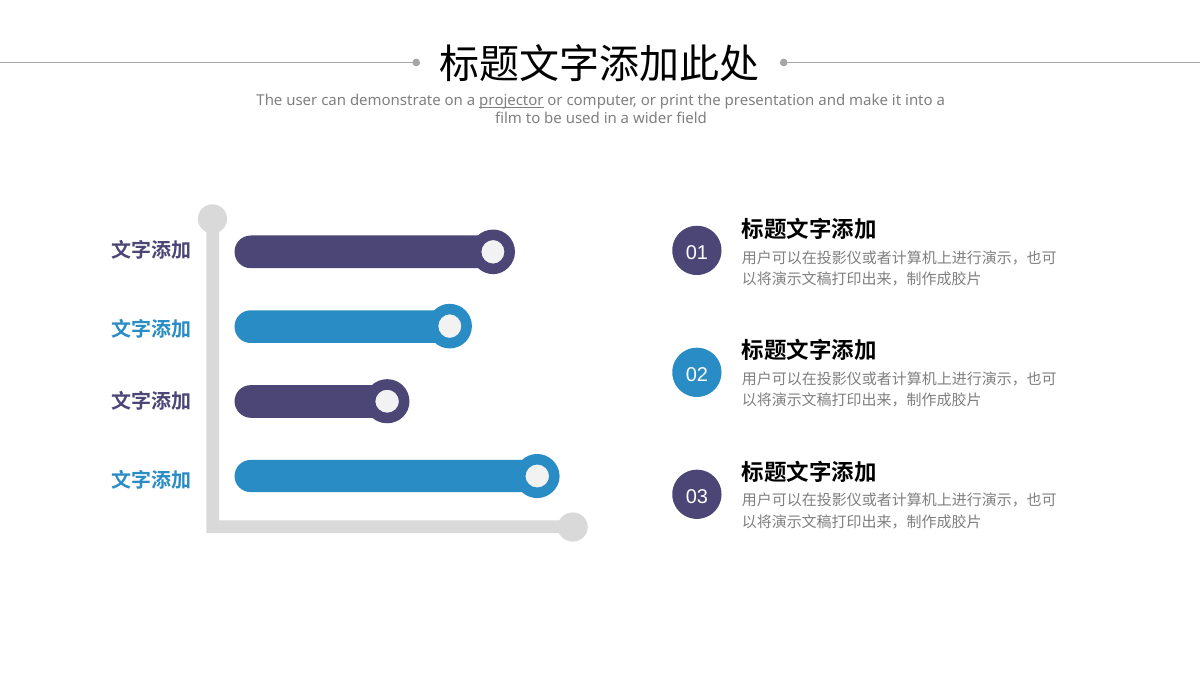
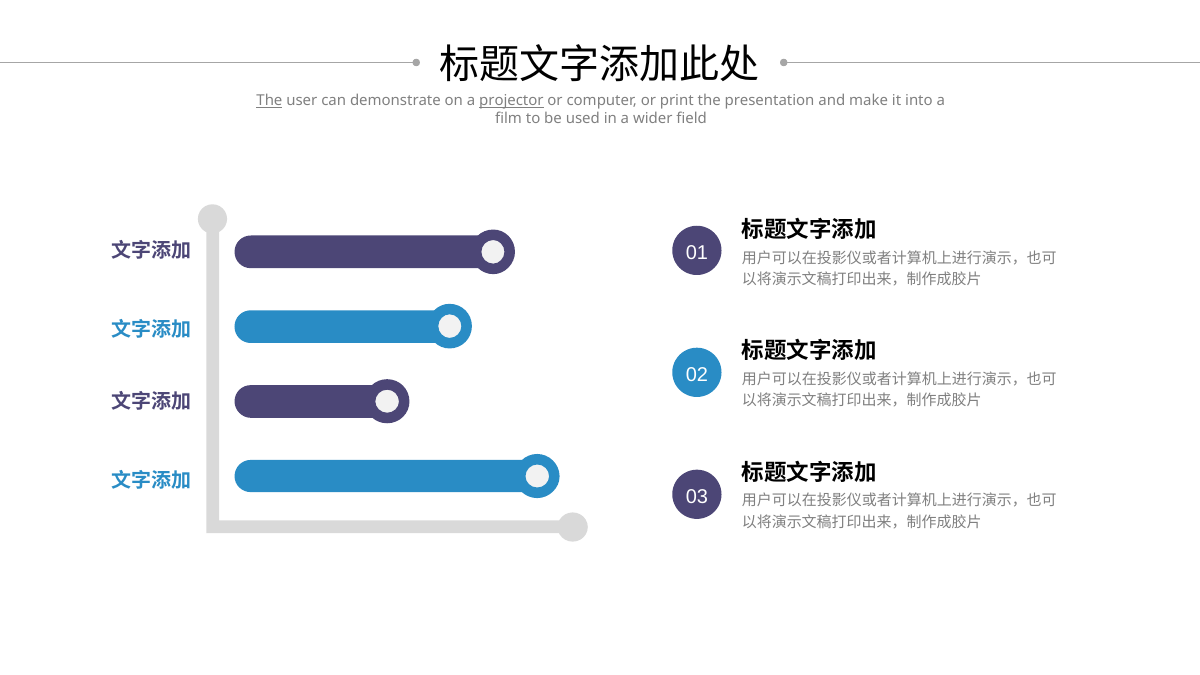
The underline: none -> present (269, 101)
